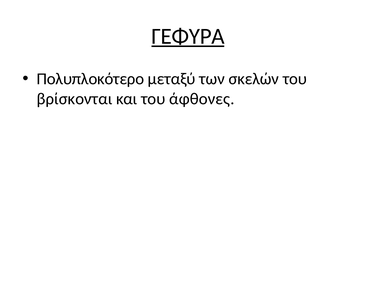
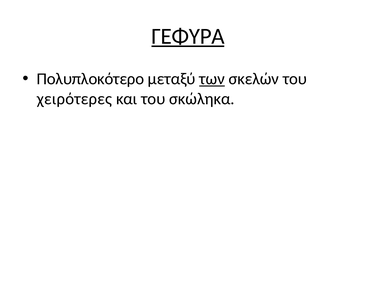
των underline: none -> present (212, 79)
βρίσκονται: βρίσκονται -> χειρότερες (74, 99)
άφθονες: άφθονες -> σκώληκα (202, 99)
